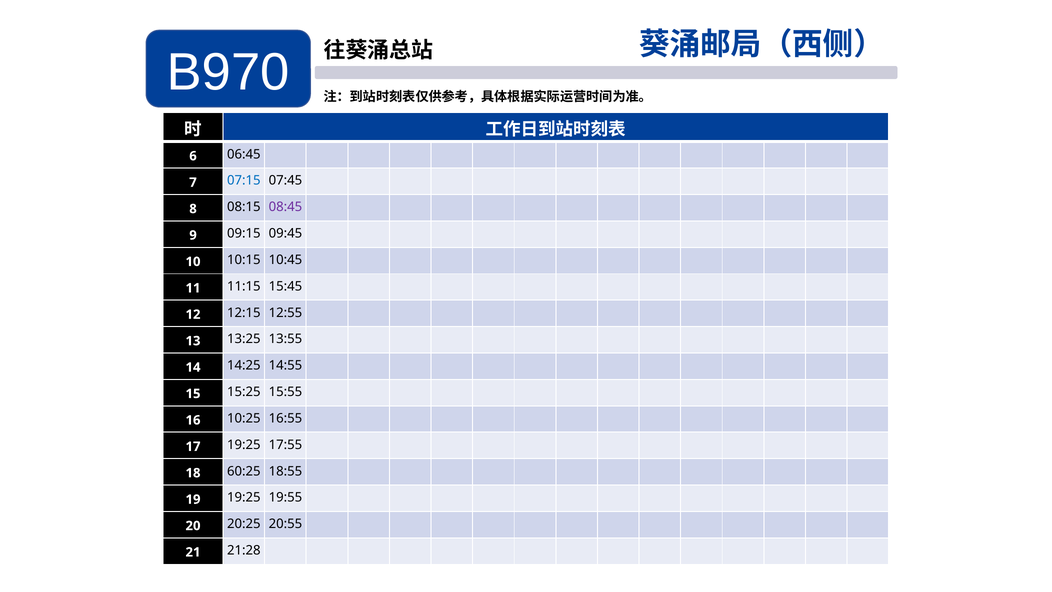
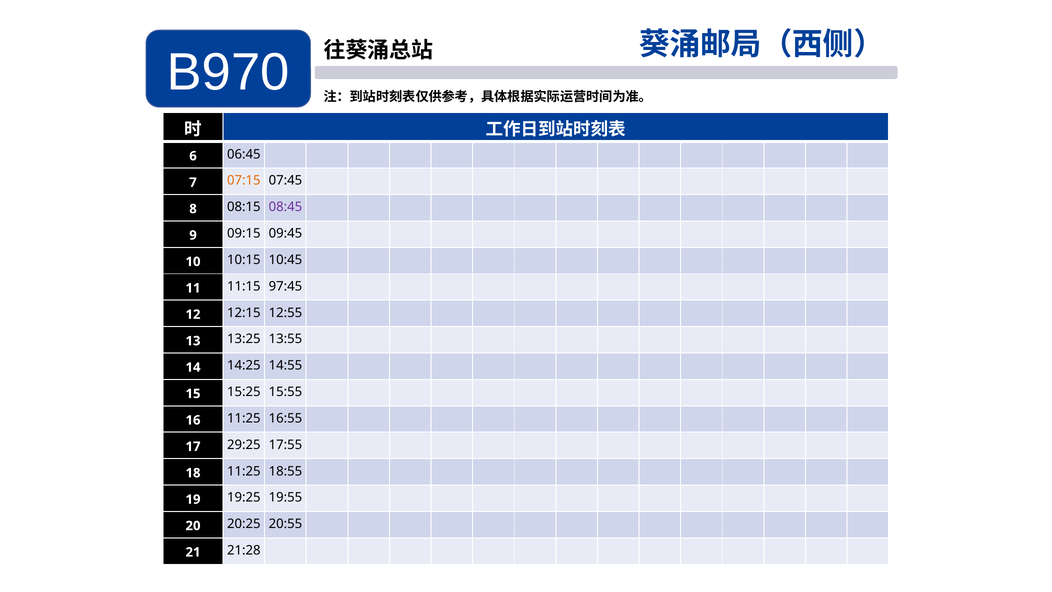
07:15 colour: blue -> orange (244, 181)
15:45: 15:45 -> 97:45 (285, 286)
16 10:25: 10:25 -> 11:25 (244, 418)
17 19:25: 19:25 -> 29:25 (244, 445)
18 60:25: 60:25 -> 11:25 (244, 471)
